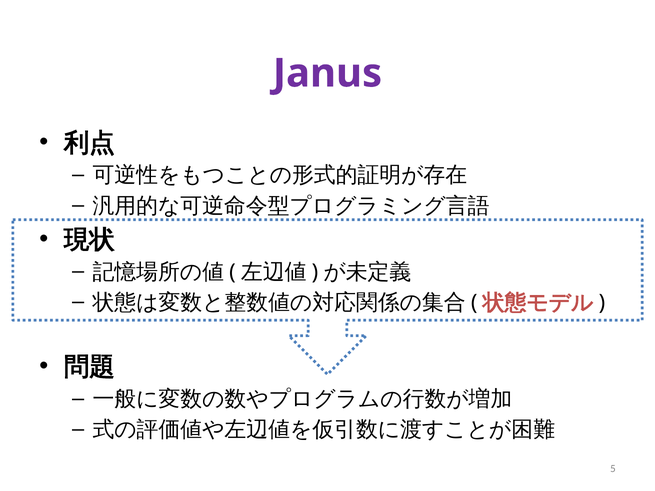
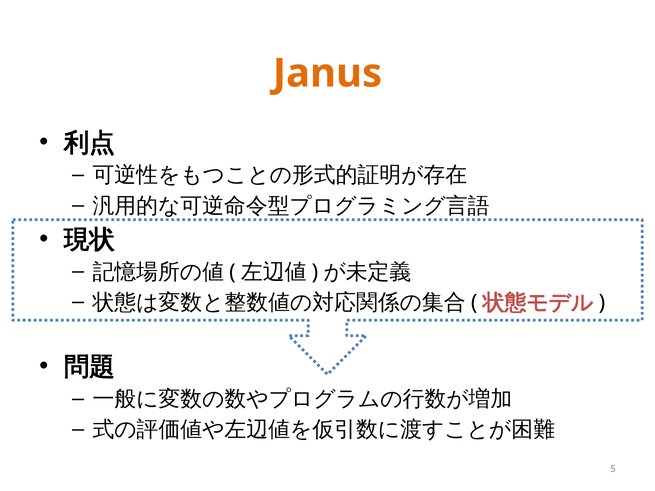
Janus colour: purple -> orange (327, 73)
